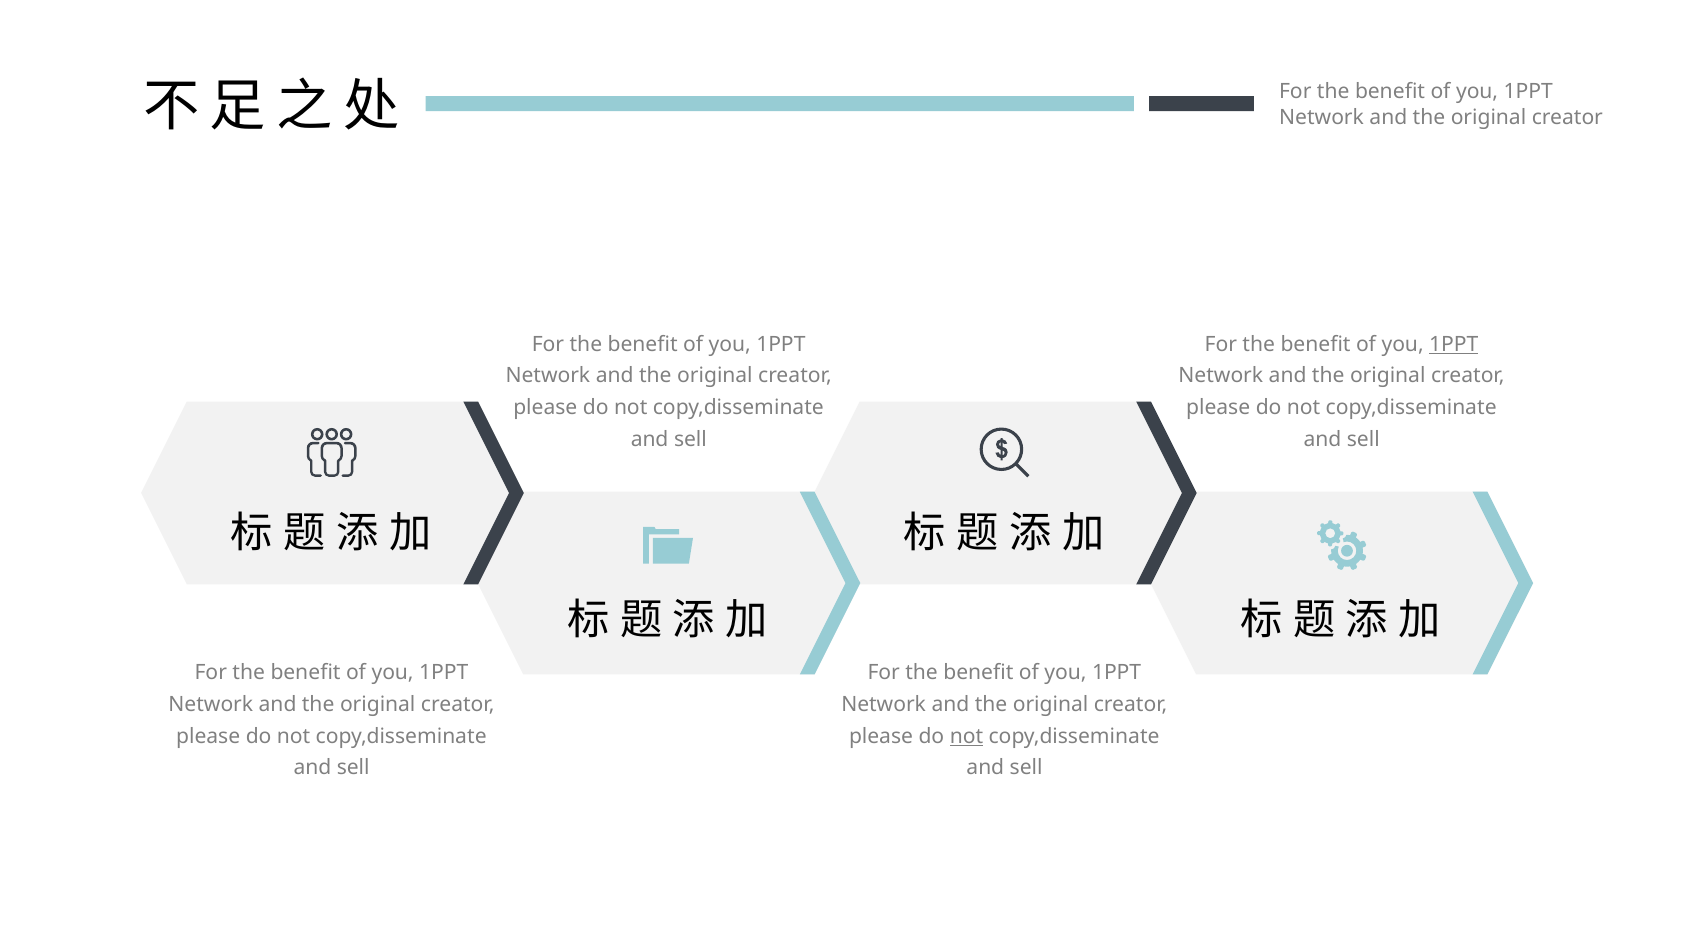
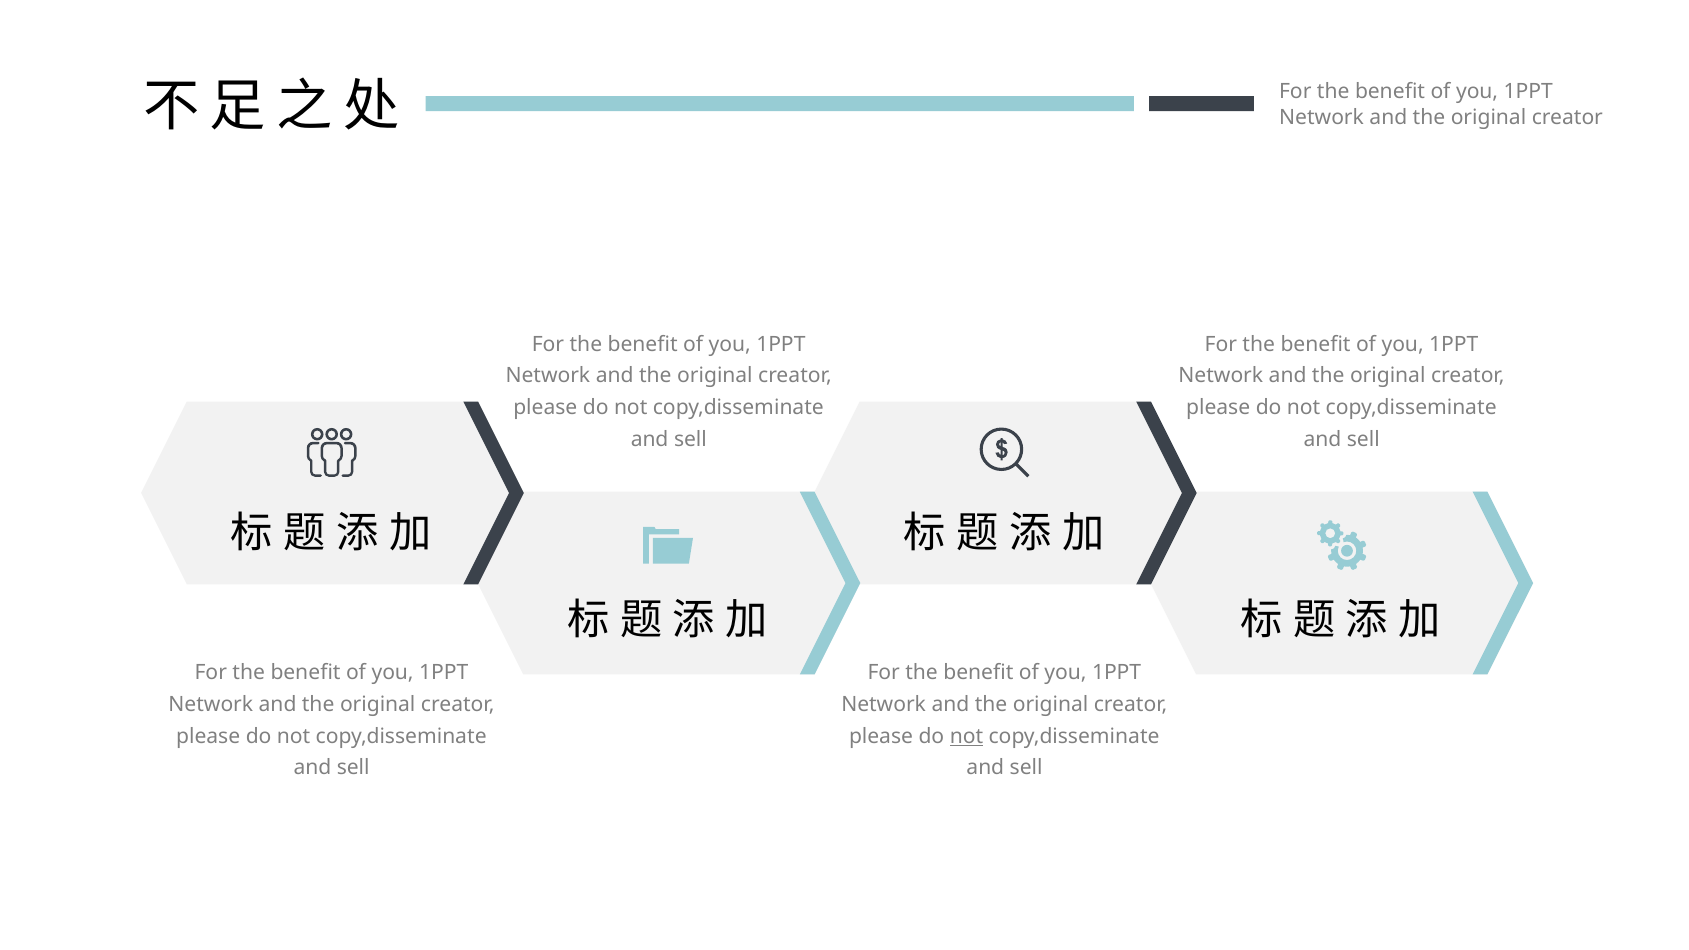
1PPT underline: present -> none (1454, 344)
